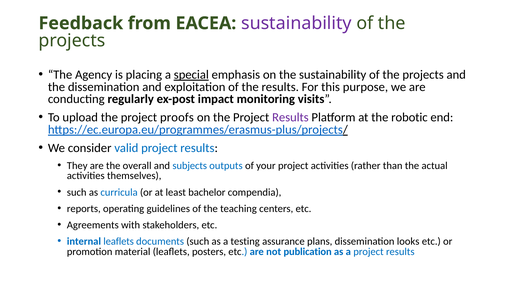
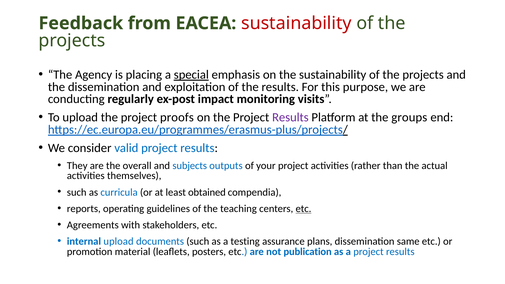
sustainability colour: purple -> red (296, 23)
robotic: robotic -> groups (409, 117)
bachelor: bachelor -> obtained (207, 192)
etc underline: none -> present (303, 209)
internal leaflets: leaflets -> upload (119, 242)
looks: looks -> same (408, 242)
